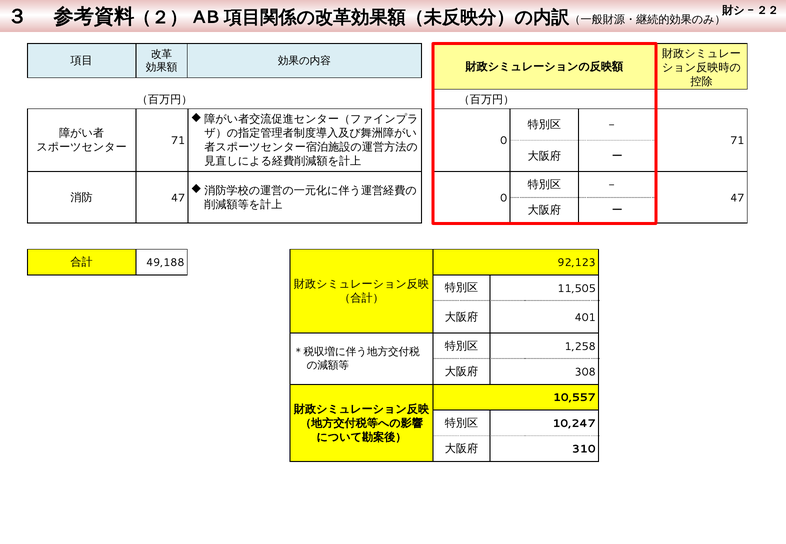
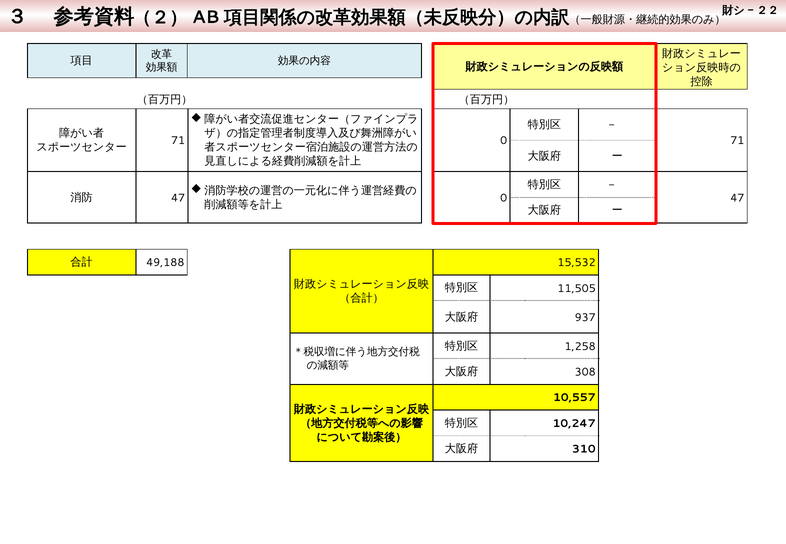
92,123: 92,123 -> 15,532 (577, 263)
401: 401 -> 937 (585, 317)
